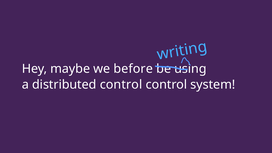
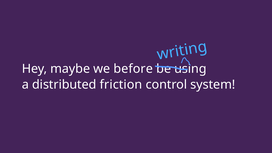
distributed control: control -> friction (121, 85)
